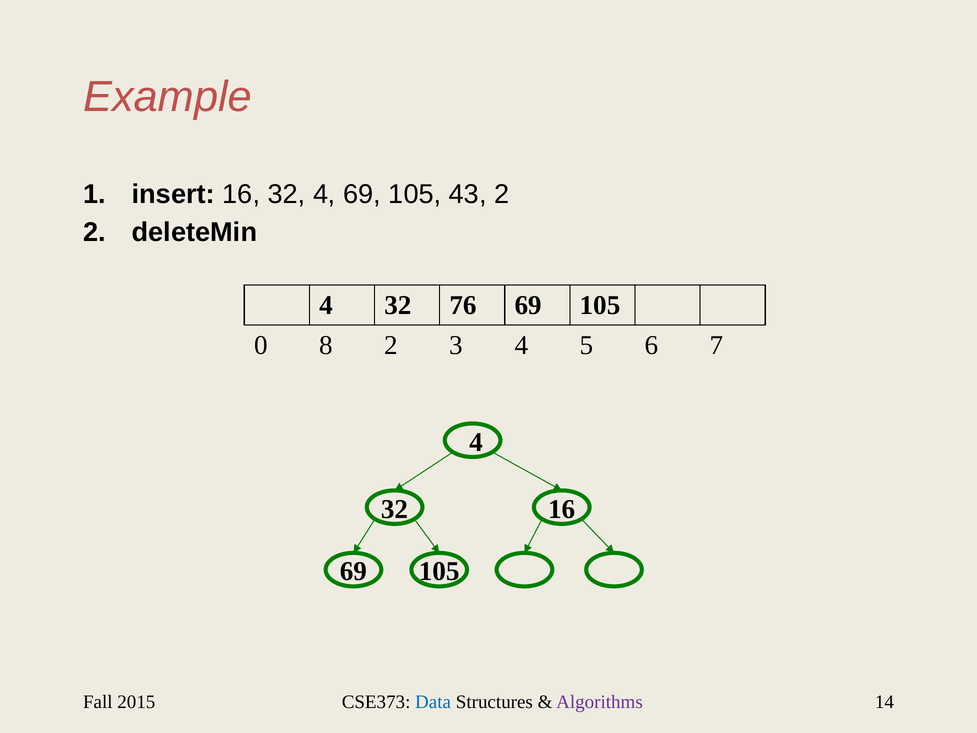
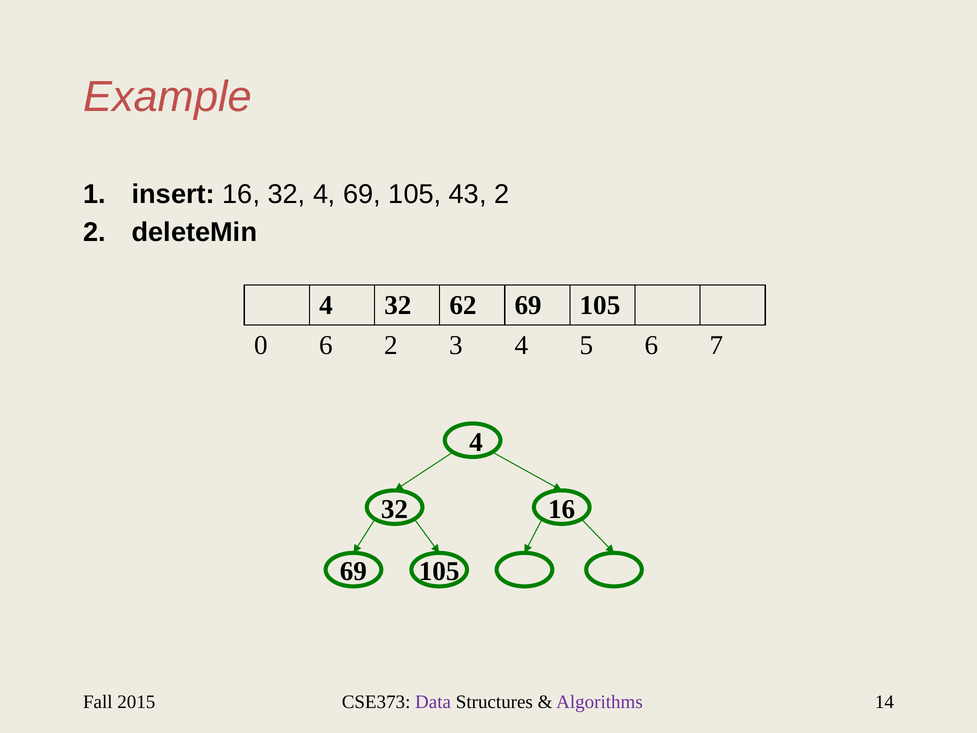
76: 76 -> 62 (463, 305)
0 8: 8 -> 6 (326, 345)
Data colour: blue -> purple (433, 702)
